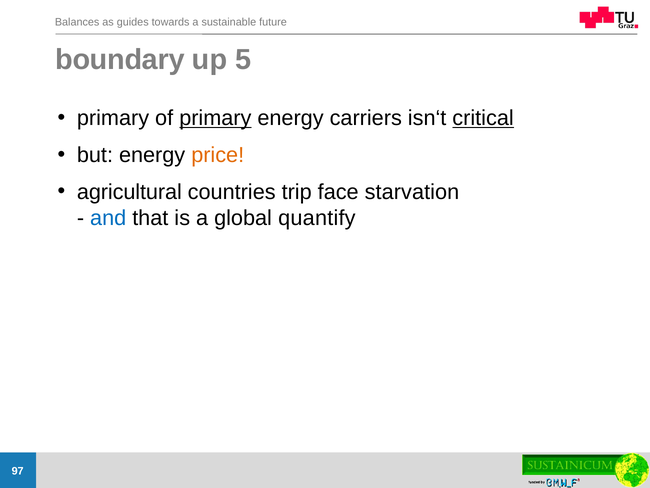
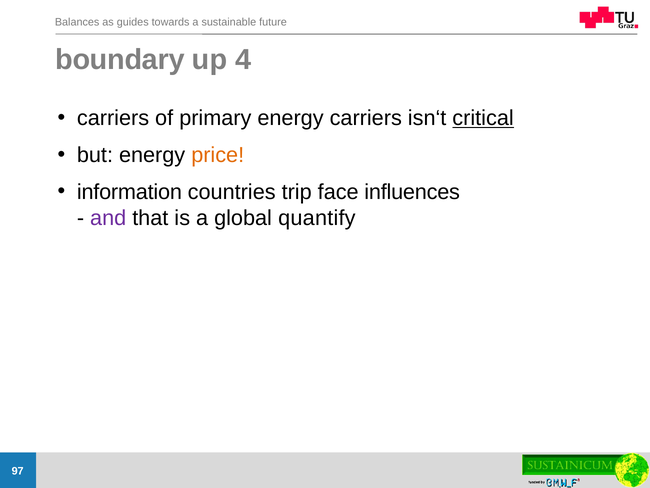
5: 5 -> 4 (243, 60)
primary: primary -> carriers (113, 118)
primary underline: present -> none (215, 118)
agricultural: agricultural -> information (129, 192)
starvation: starvation -> influences (412, 192)
and colour: blue -> purple (108, 218)
